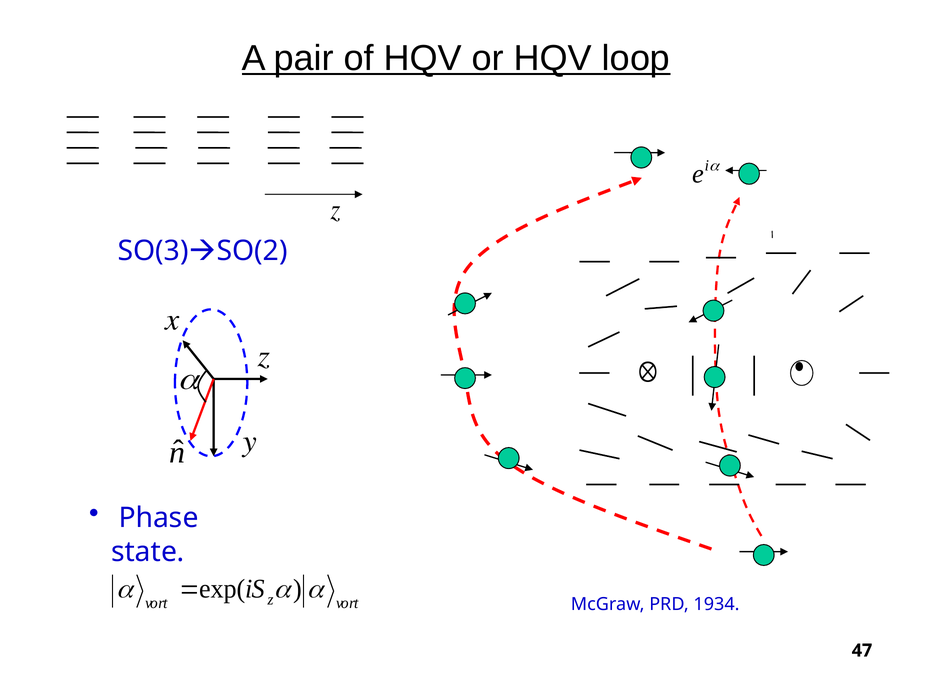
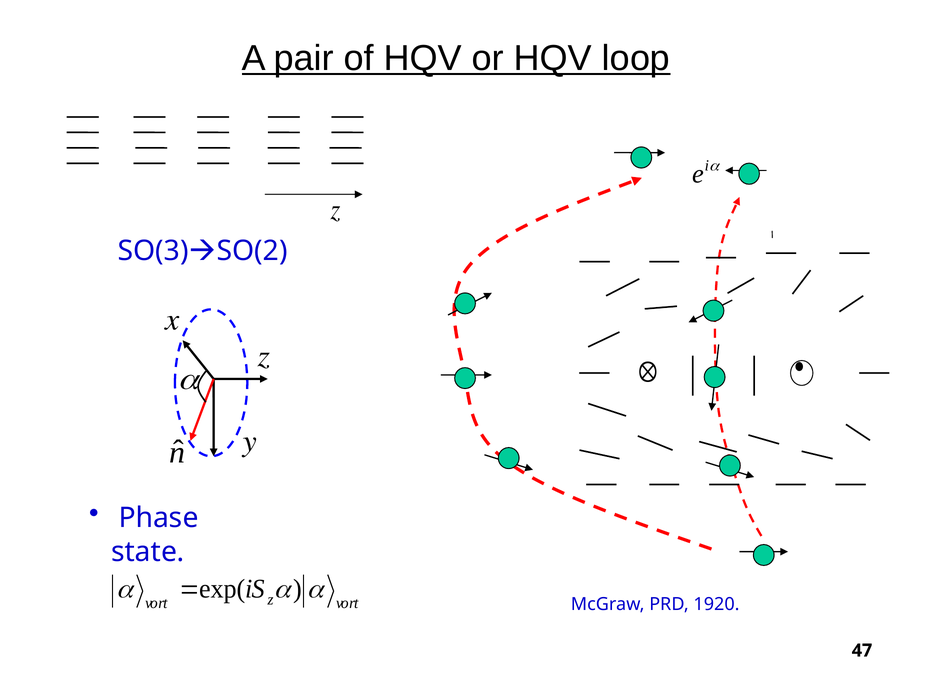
1934: 1934 -> 1920 (717, 604)
